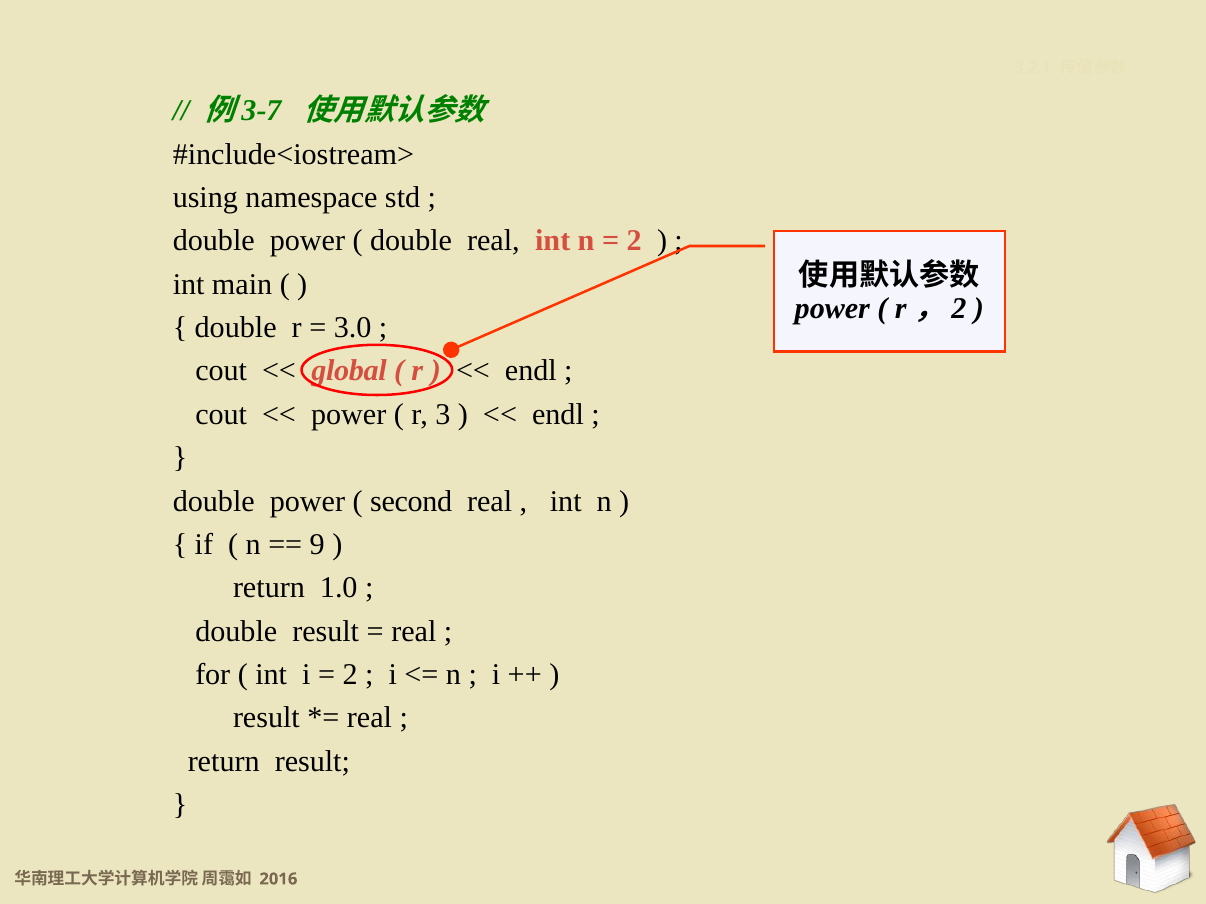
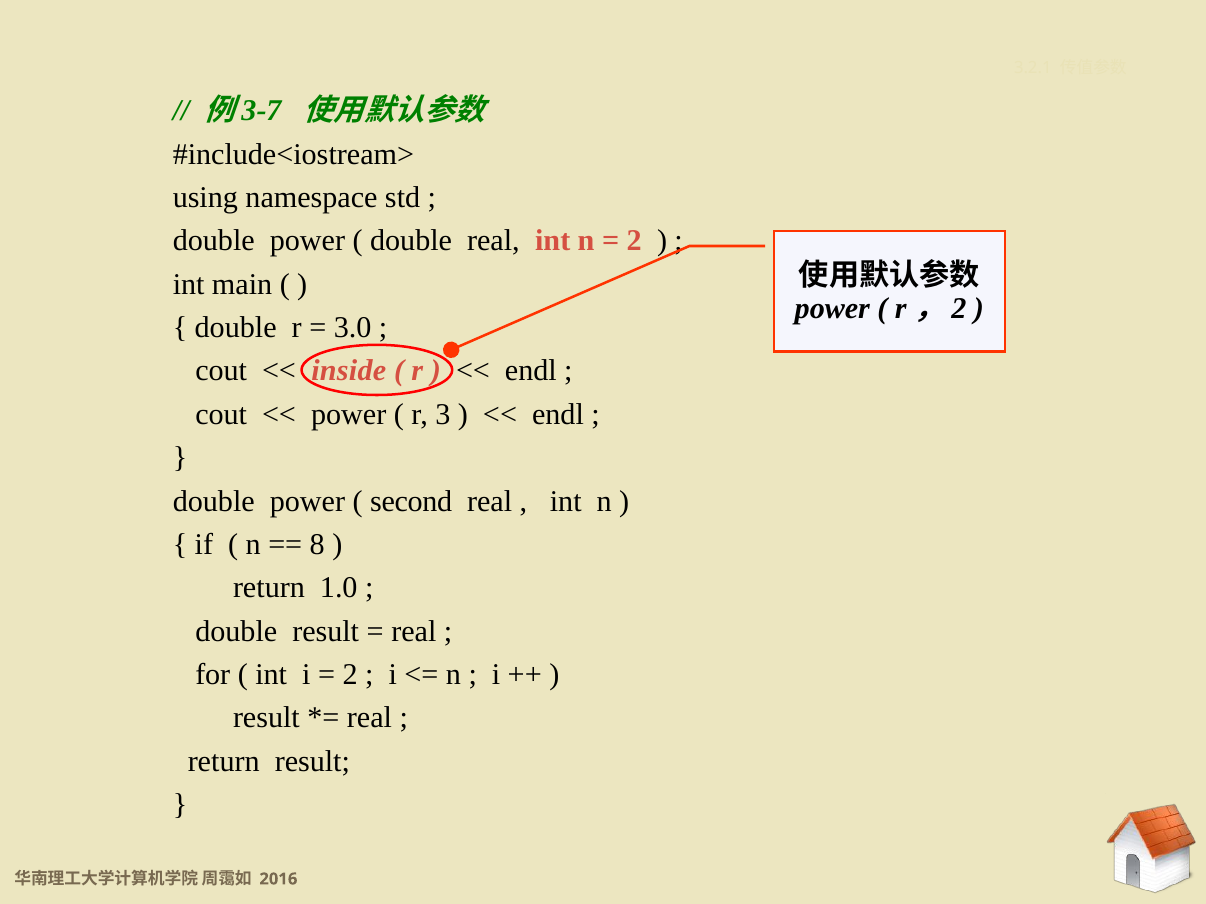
global: global -> inside (349, 371)
9: 9 -> 8 (317, 545)
